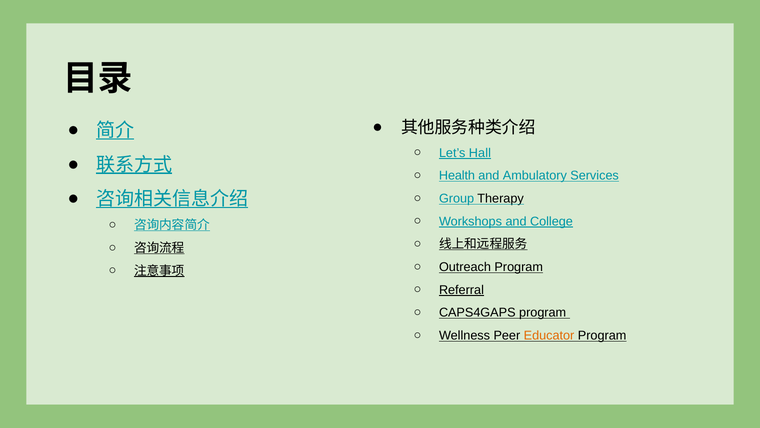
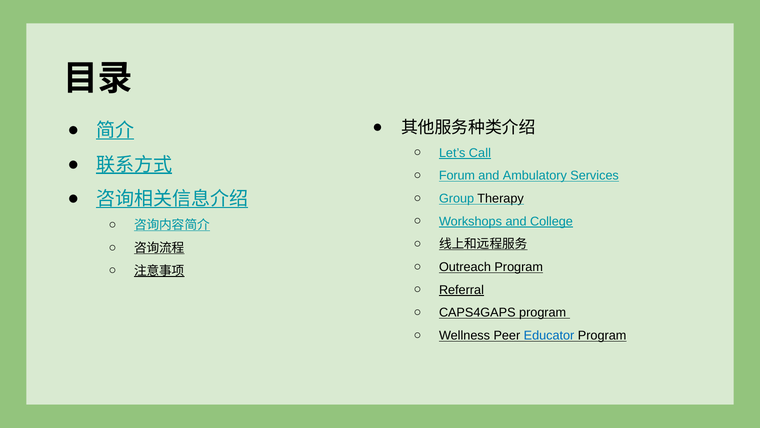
Hall: Hall -> Call (480, 153)
Health: Health -> Forum (457, 176)
Educator colour: orange -> blue (549, 335)
